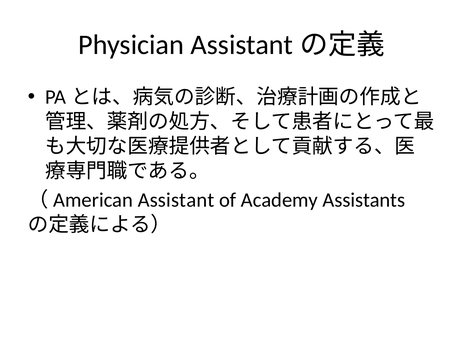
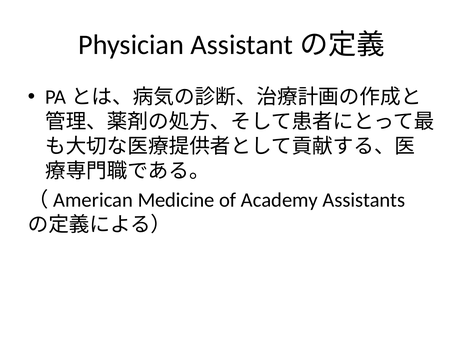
Assistant: Assistant -> Medicine (176, 200)
